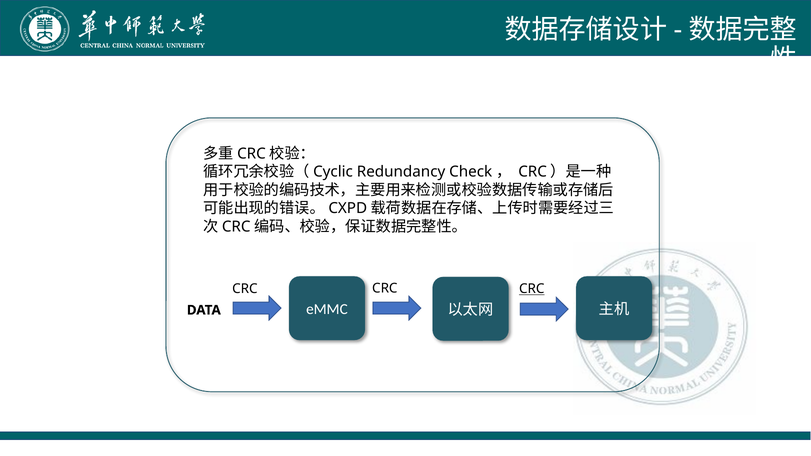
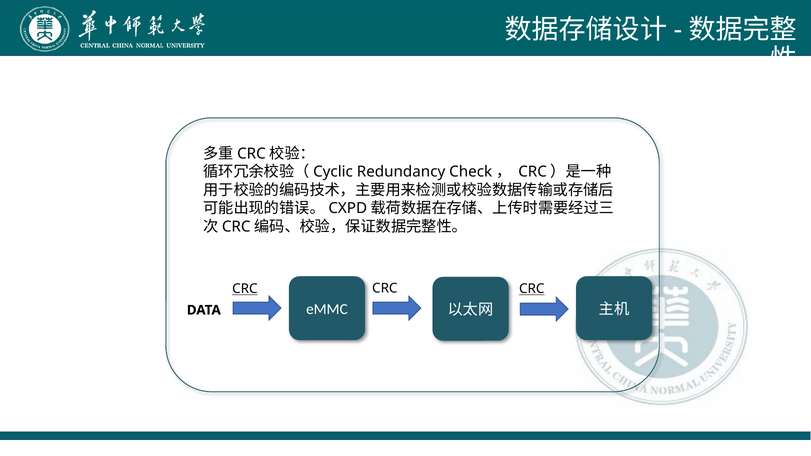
CRC underline: none -> present (245, 289)
